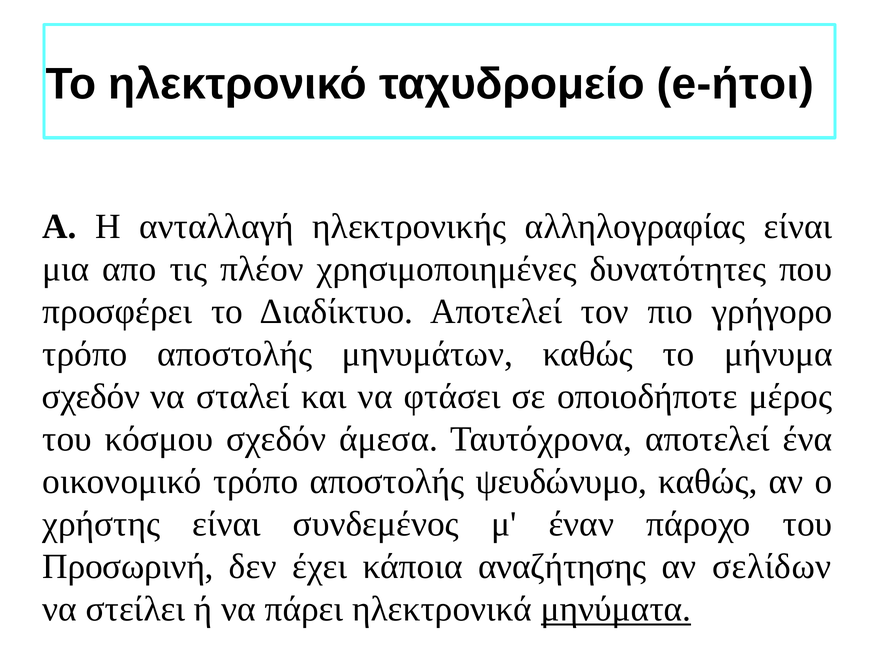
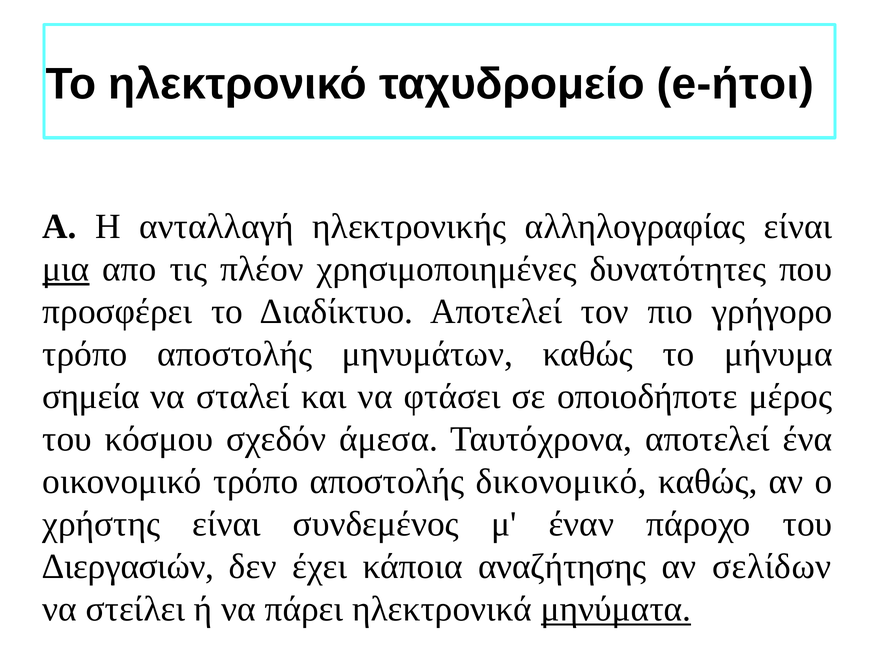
μια underline: none -> present (66, 269)
σχεδόν: σχεδόν -> σημεία (91, 397)
ψευδώνυμο: ψευδώνυμο -> δικονομικό (561, 482)
Προσωρινή: Προσωρινή -> Διεργασιών (128, 567)
